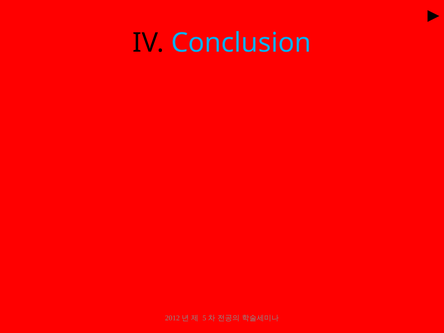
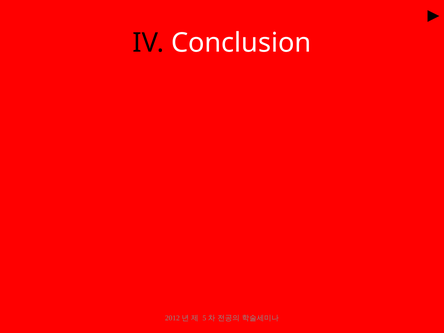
Conclusion colour: light blue -> white (241, 43)
